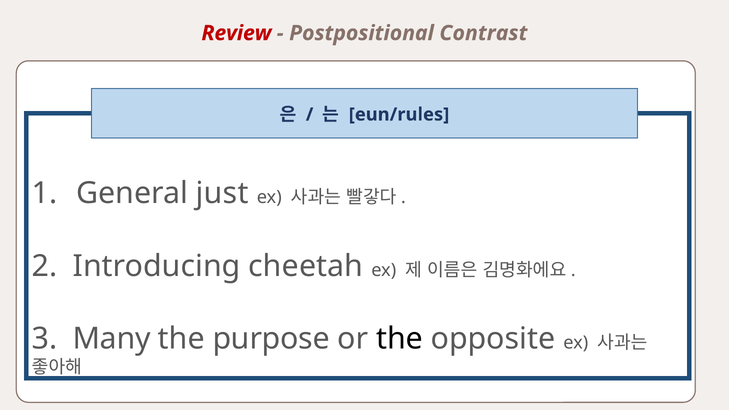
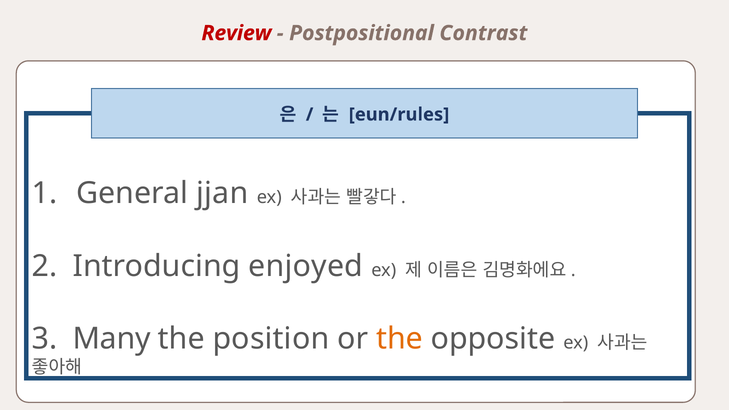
just: just -> jjan (222, 193)
cheetah: cheetah -> enjoyed (306, 266)
purpose: purpose -> position (271, 339)
the colour: black -> orange (400, 339)
